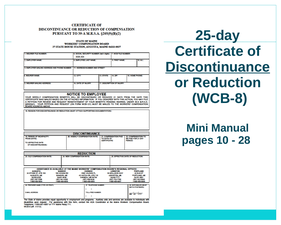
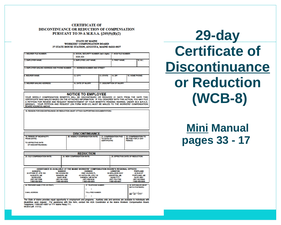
25-day: 25-day -> 29-day (218, 35)
Mini underline: none -> present (197, 128)
10: 10 -> 33 (223, 140)
28: 28 -> 17 (244, 140)
